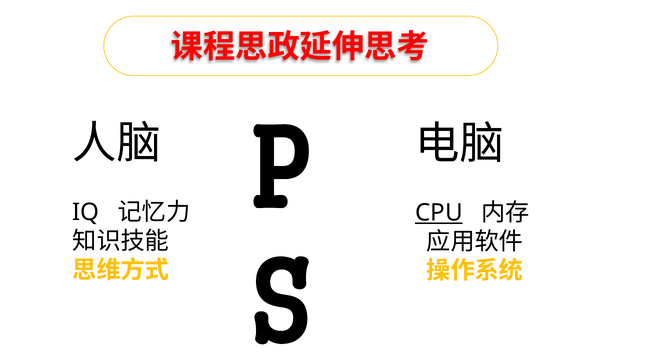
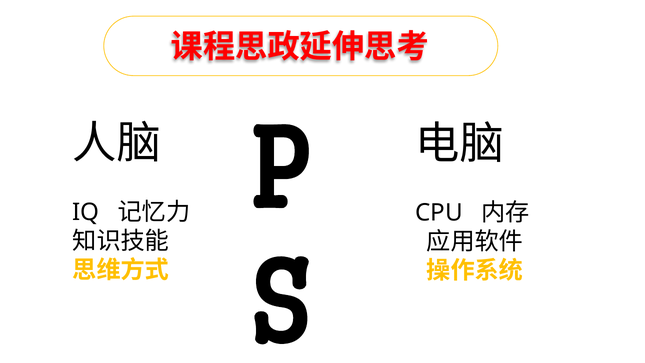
CPU underline: present -> none (439, 213)
